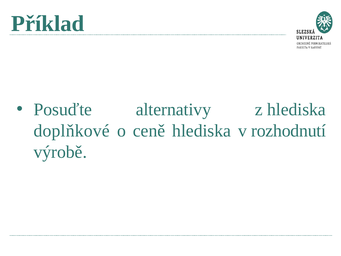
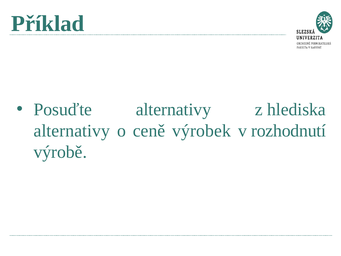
doplňkové: doplňkové -> alternativy (72, 131)
ceně hlediska: hlediska -> výrobek (202, 131)
